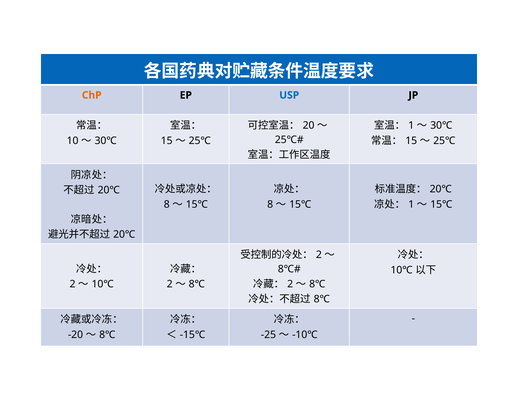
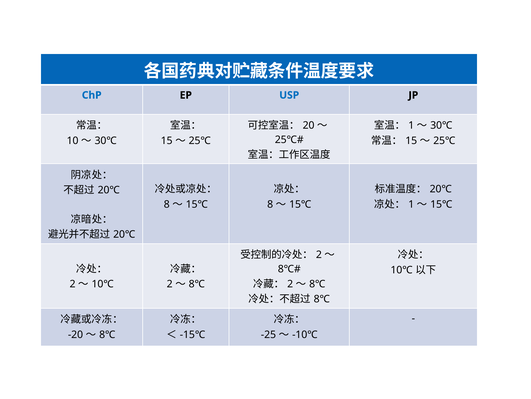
ChP colour: orange -> blue (92, 95)
